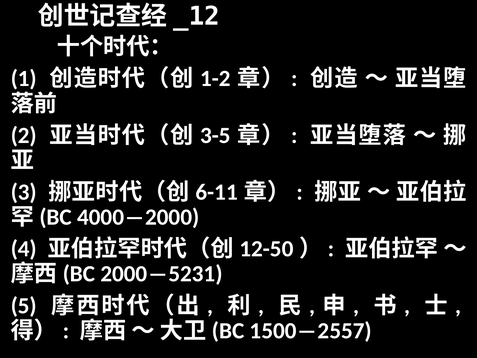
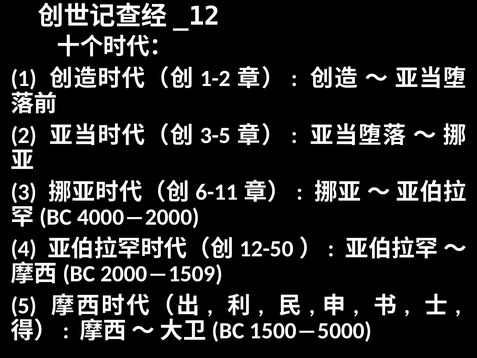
2000―5231: 2000―5231 -> 2000―1509 (161, 274)
1500―2557: 1500―2557 -> 1500―5000 (311, 331)
